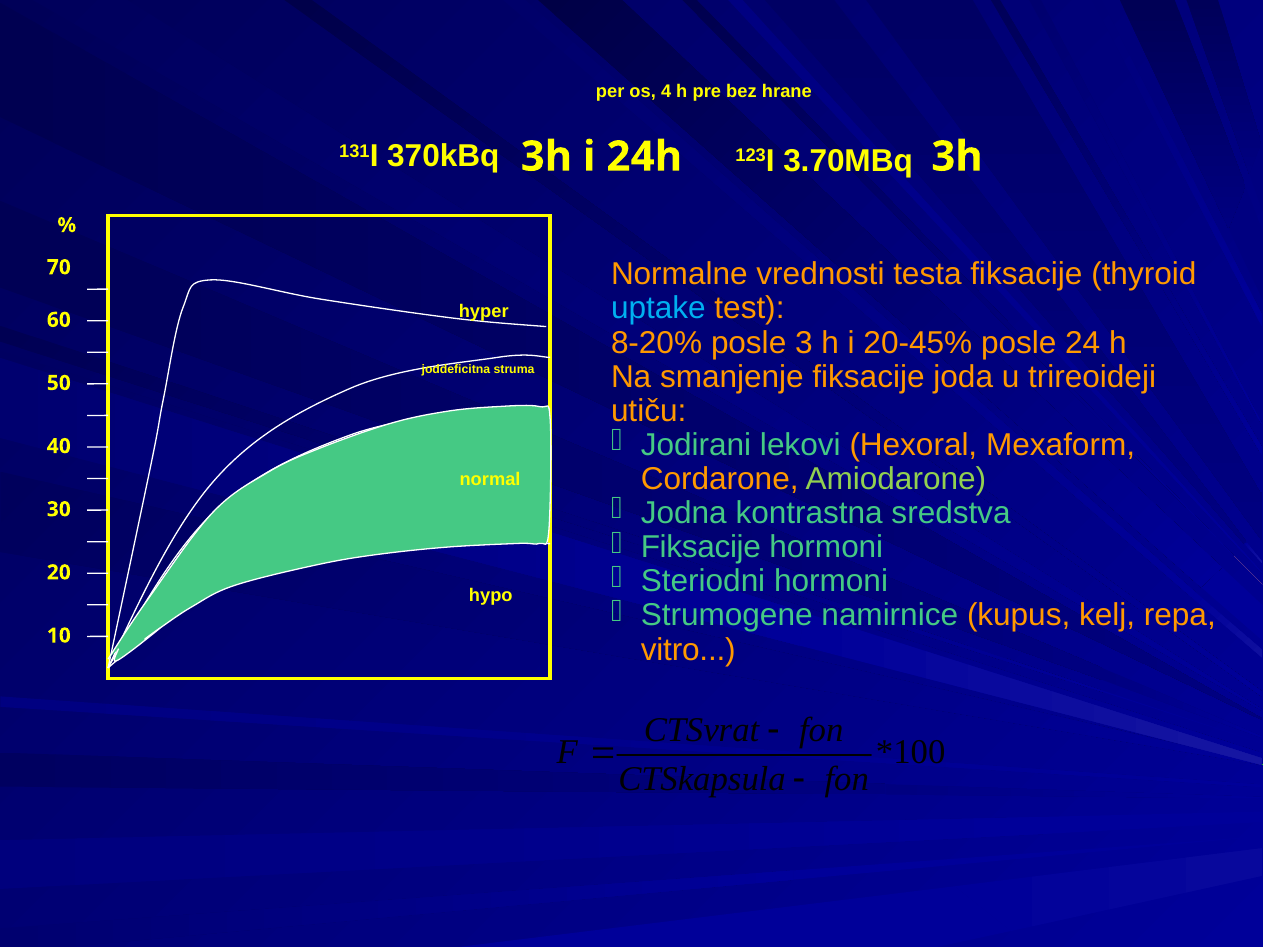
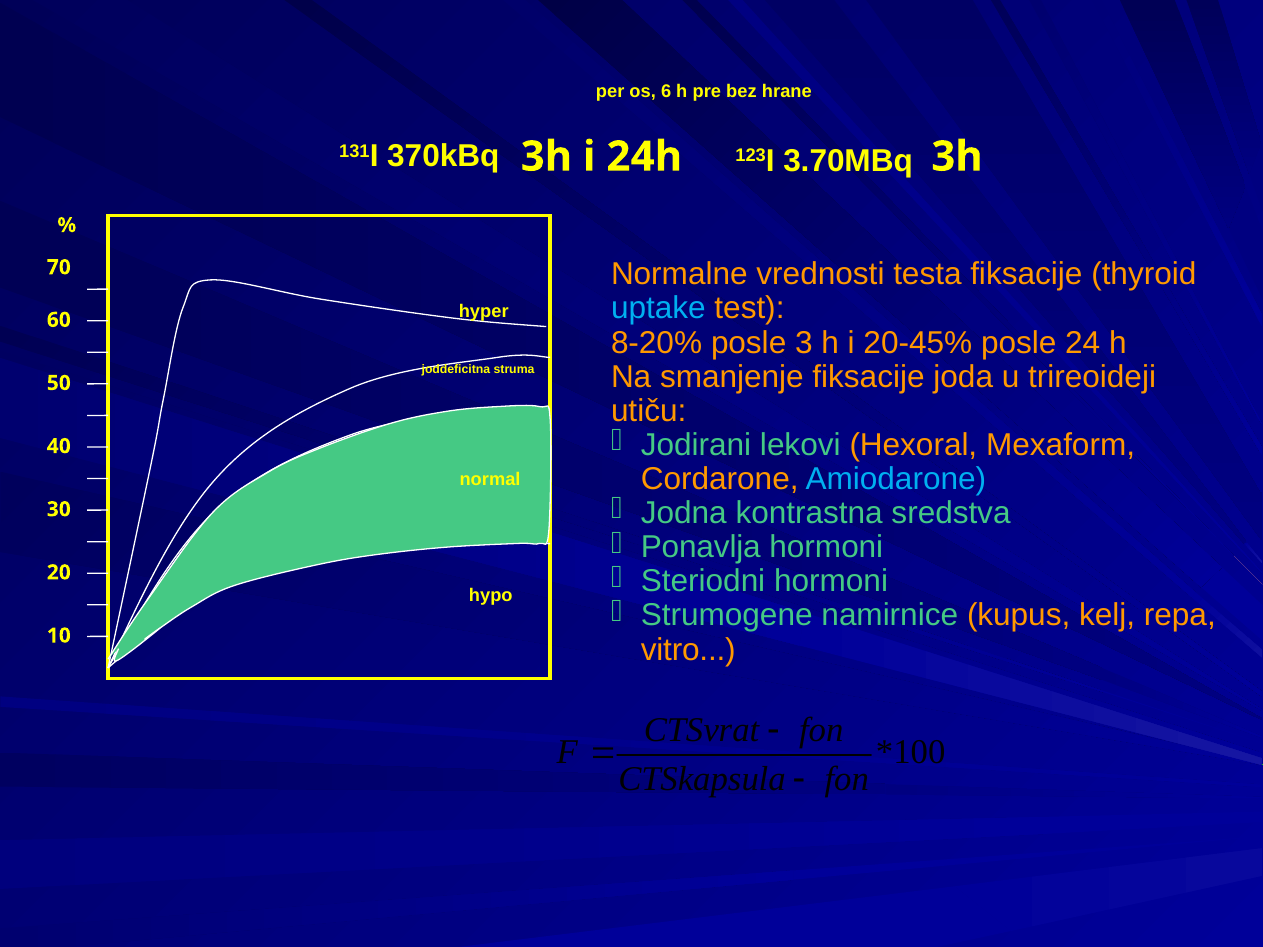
4: 4 -> 6 (666, 92)
Amiodarone colour: light green -> light blue (896, 479)
Fiksacije: Fiksacije -> Ponavlja (701, 547)
